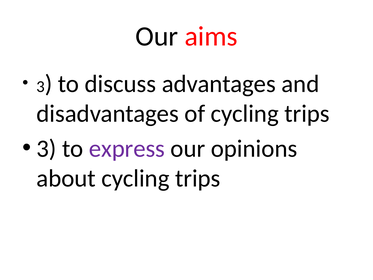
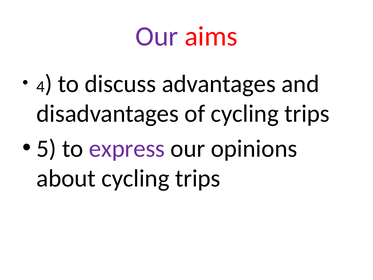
Our colour: black -> purple (157, 36)
3: 3 -> 4 (41, 87)
3: 3 -> 5 (46, 148)
